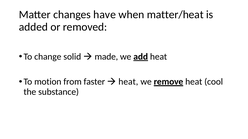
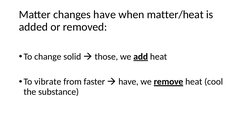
made: made -> those (106, 57)
motion: motion -> vibrate (48, 82)
heat: heat -> have (128, 82)
